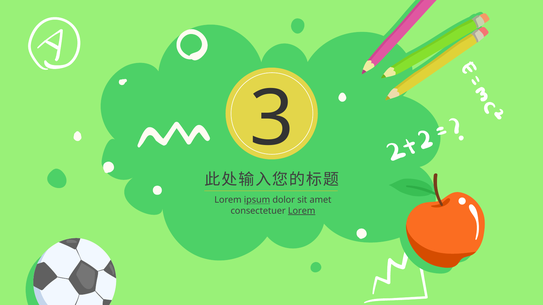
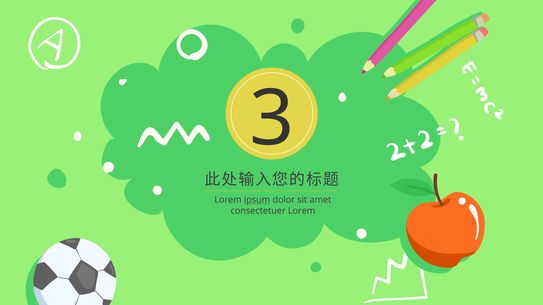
Lorem underline: present -> none (302, 211)
